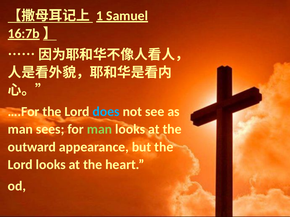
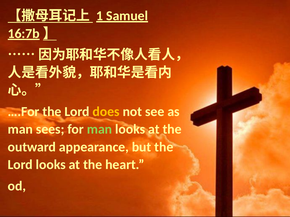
does colour: light blue -> yellow (106, 112)
